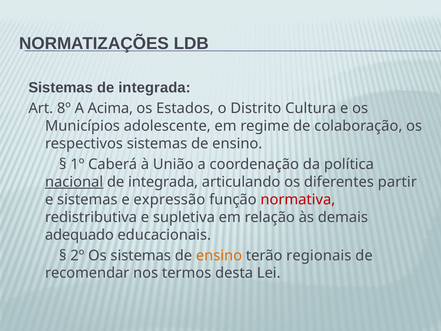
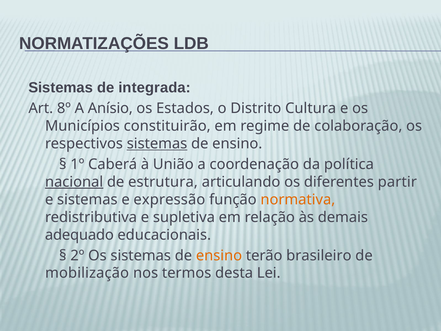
Acima: Acima -> Anísio (110, 108)
adolescente: adolescente -> constituirão (167, 126)
sistemas underline: none -> present (157, 144)
integrada: integrada -> estrutura (163, 182)
normativa colour: red -> orange (298, 199)
regionais: regionais -> brasileiro (319, 255)
recomendar: recomendar -> mobilização (87, 273)
